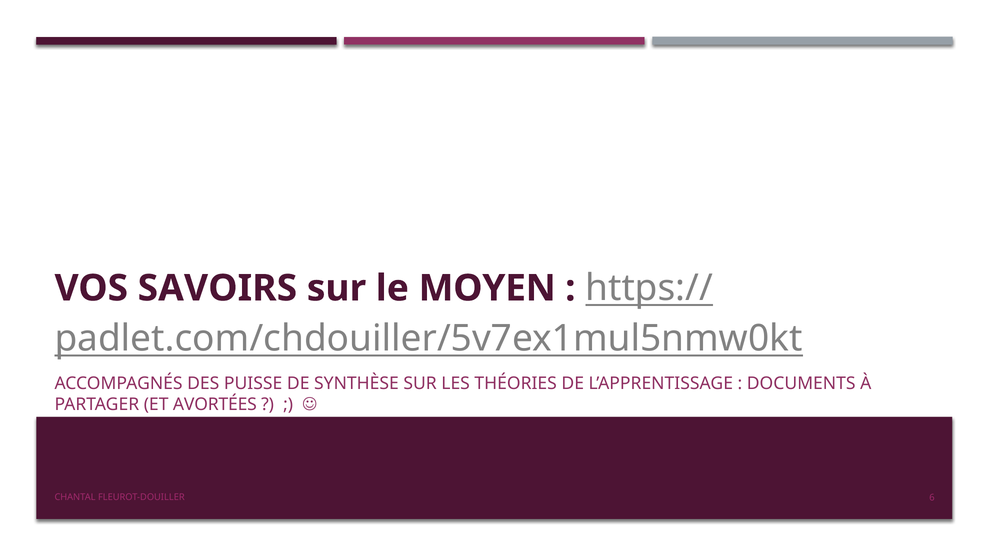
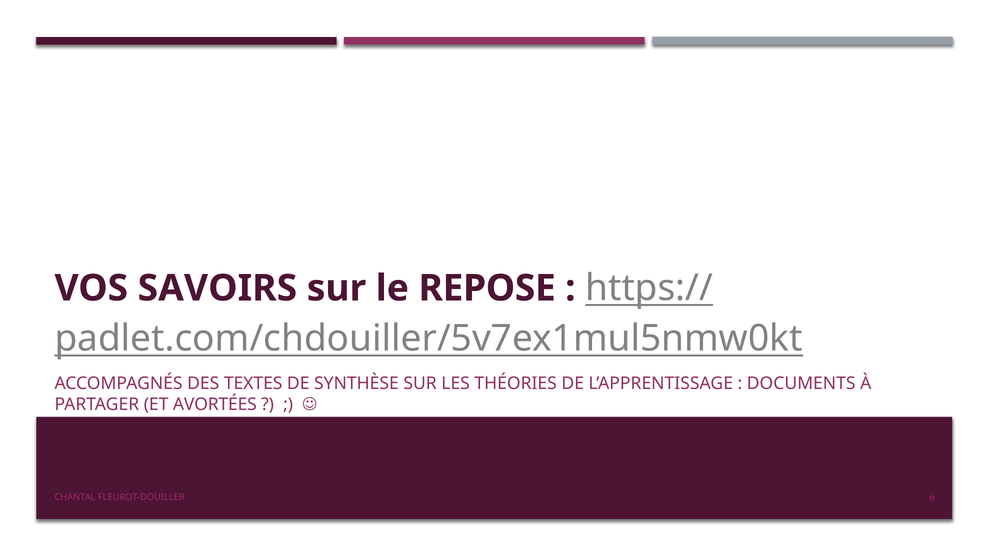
MOYEN: MOYEN -> REPOSE (487, 288)
PUISSE: PUISSE -> TEXTES (253, 384)
